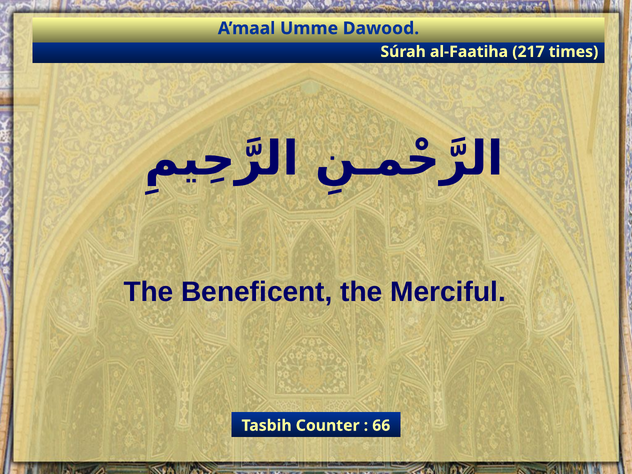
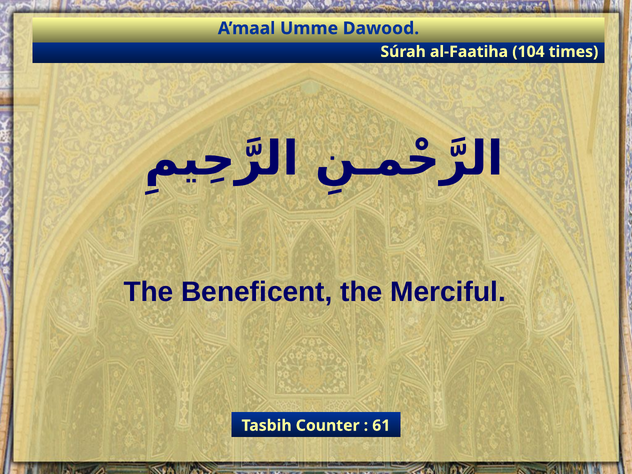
217: 217 -> 104 (528, 52)
66: 66 -> 61 (381, 426)
